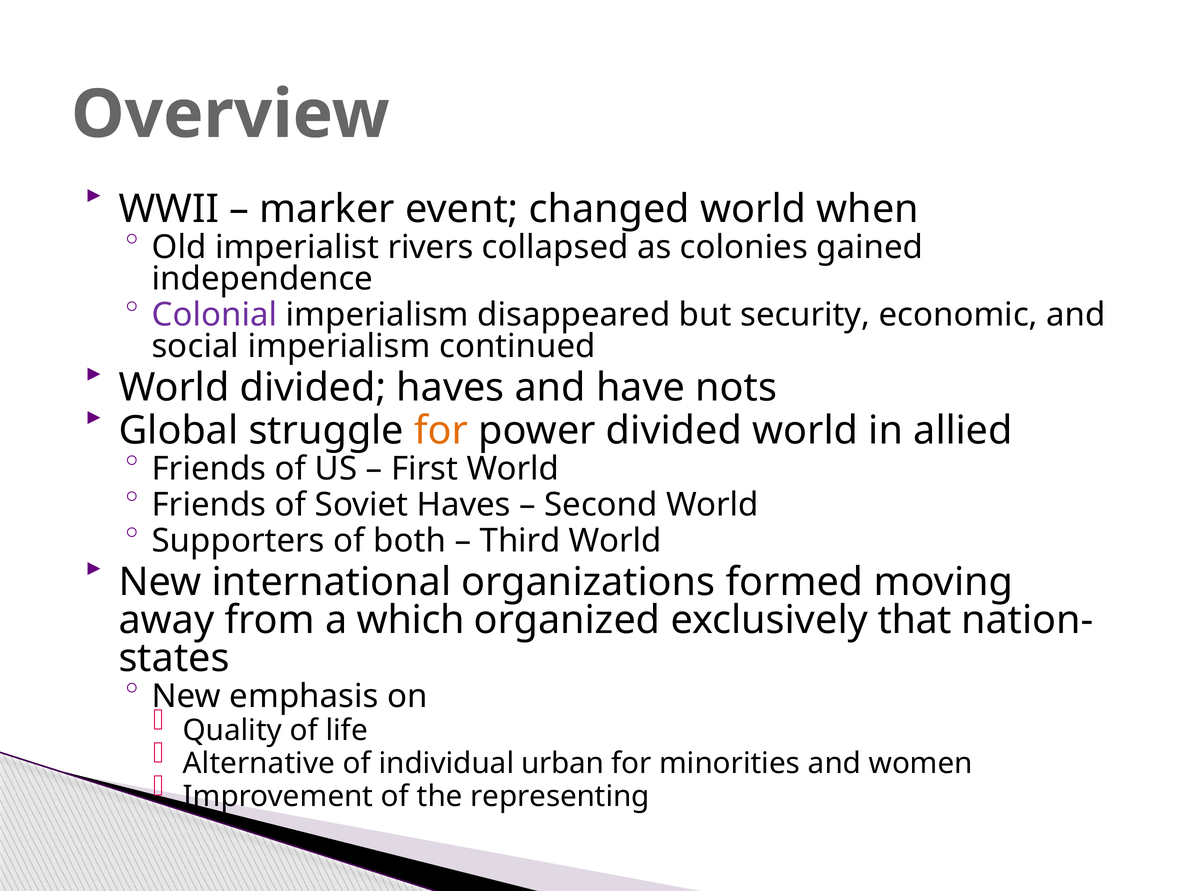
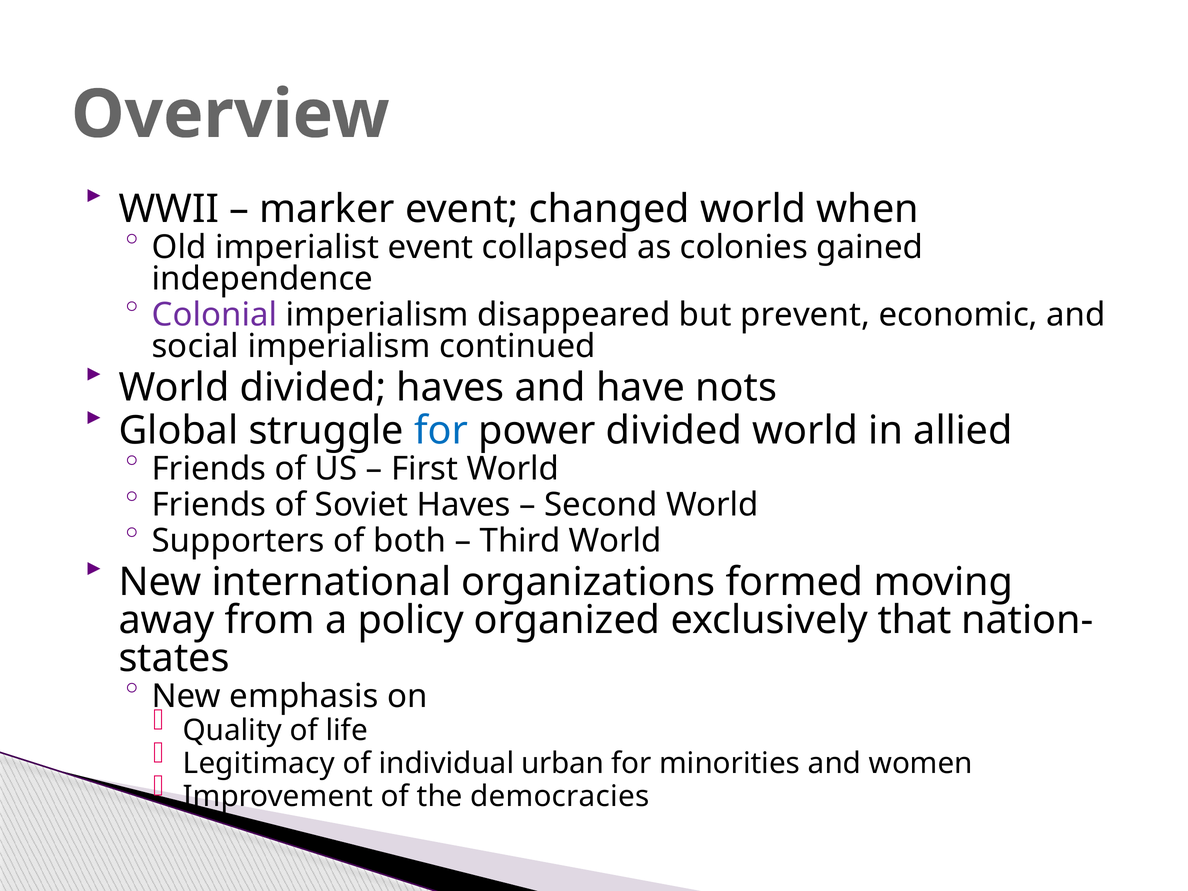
imperialist rivers: rivers -> event (430, 247)
security: security -> prevent (805, 315)
for colour: orange -> blue (441, 431)
which: which -> policy (411, 620)
Alternative: Alternative -> Legitimacy (259, 764)
representing: representing -> democracies (560, 797)
